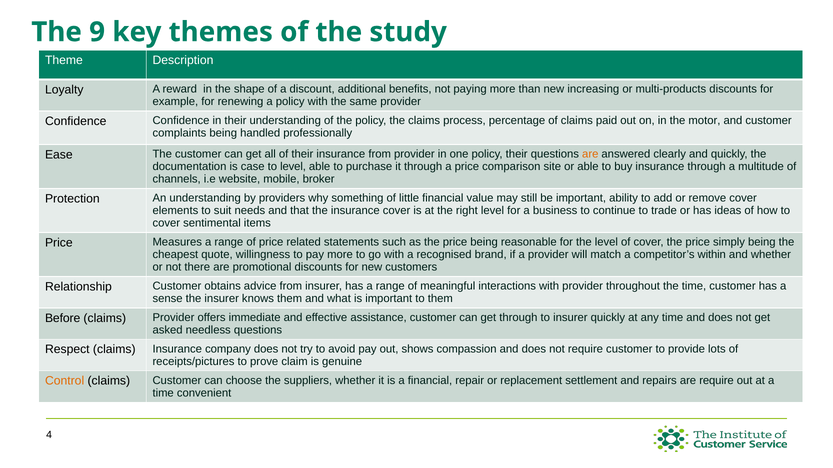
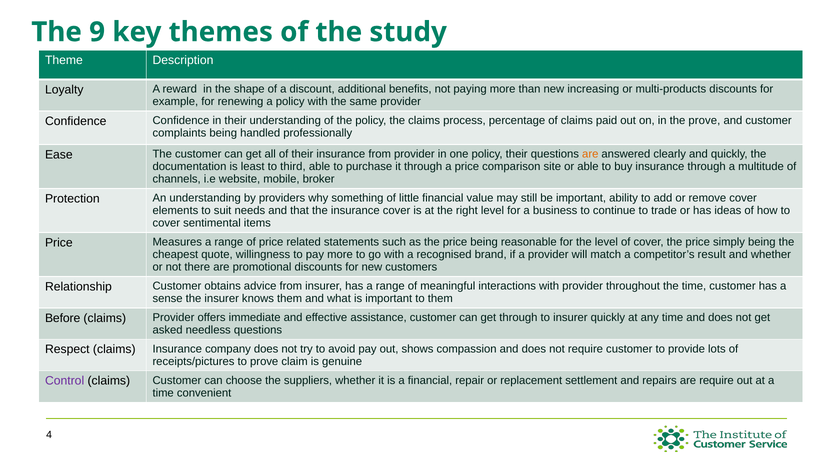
the motor: motor -> prove (704, 121)
case: case -> least (253, 167)
to level: level -> third (293, 167)
within: within -> result (712, 255)
Control colour: orange -> purple (65, 381)
